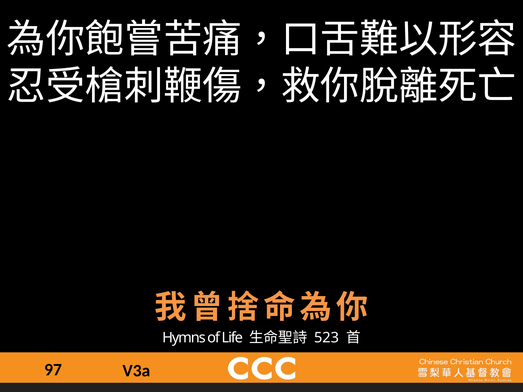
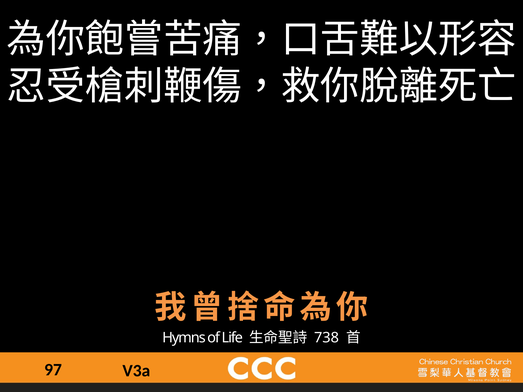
523: 523 -> 738 (326, 338)
